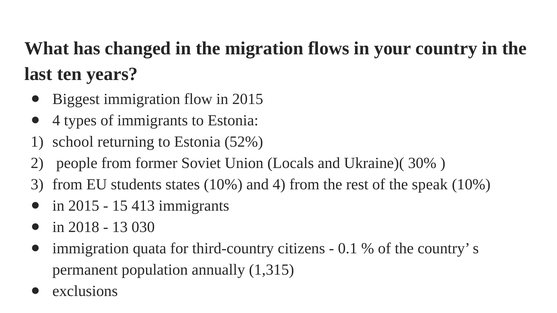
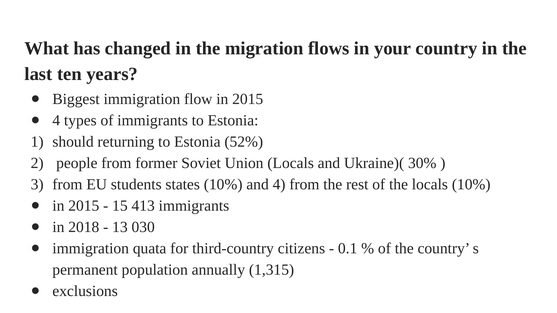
school: school -> should (73, 142)
the speak: speak -> locals (430, 185)
